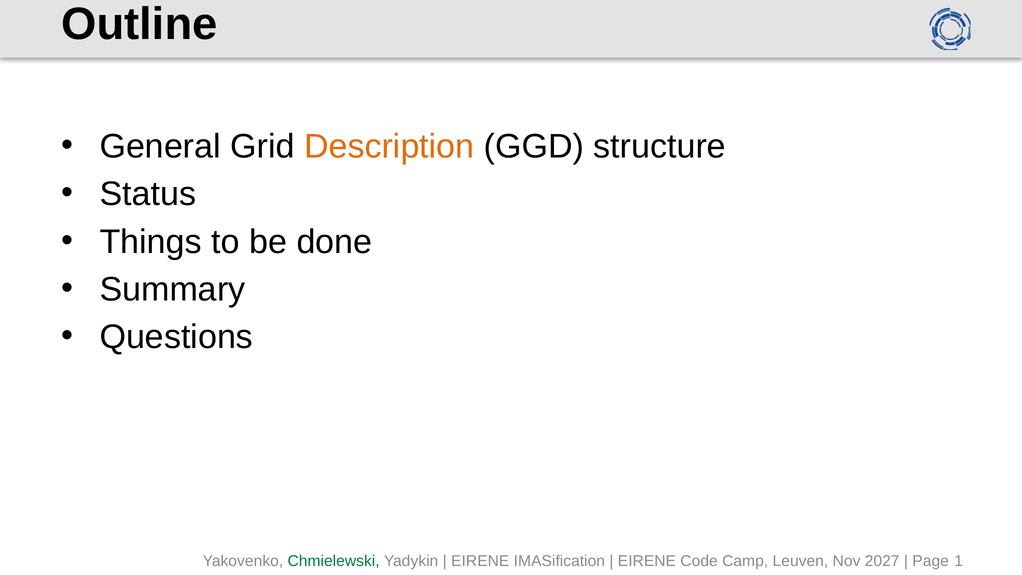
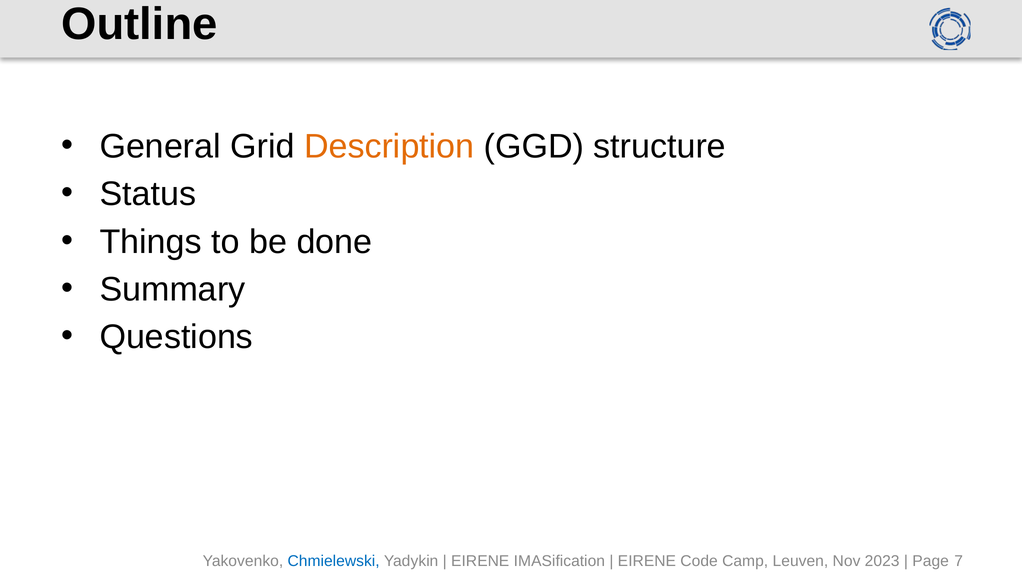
Chmielewski colour: green -> blue (334, 561)
2027: 2027 -> 2023 (882, 561)
1: 1 -> 7 (959, 561)
